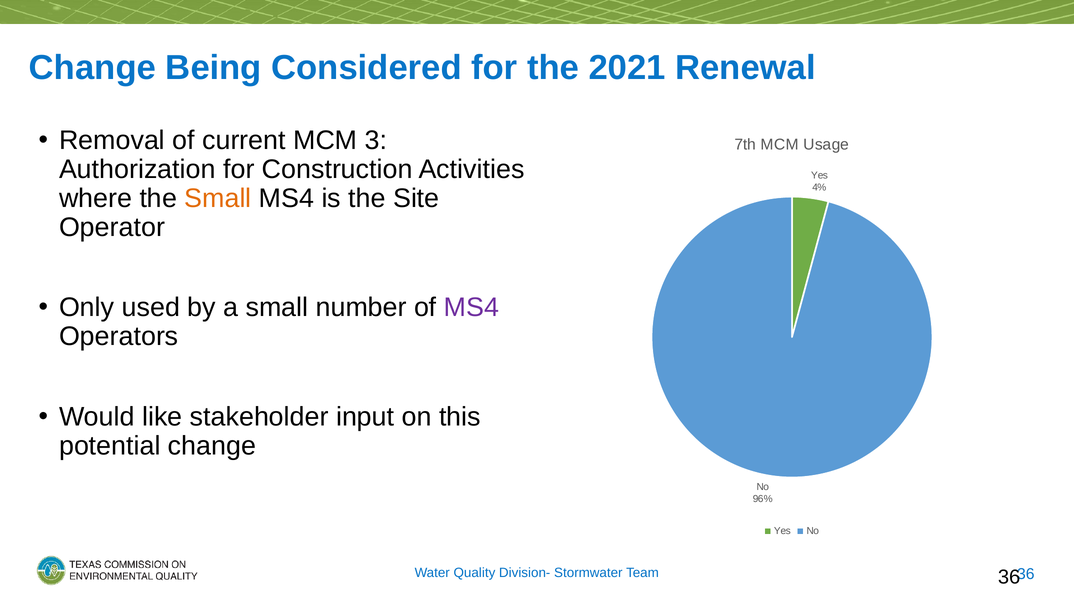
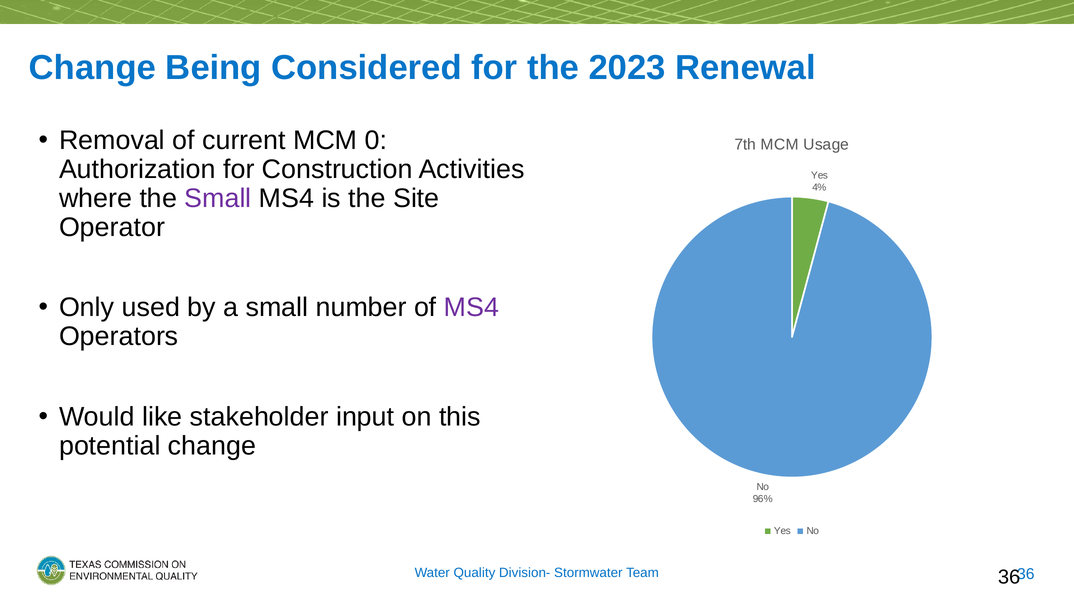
2021: 2021 -> 2023 (627, 68)
3: 3 -> 0 (376, 140)
Small colour: orange -> purple (218, 198)
